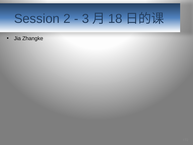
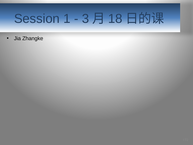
2: 2 -> 1 (67, 19)
